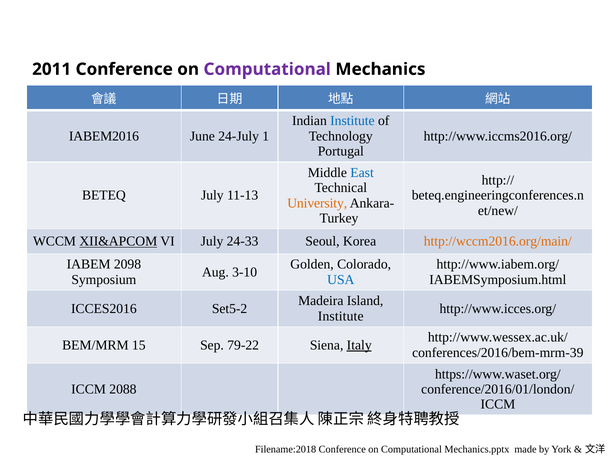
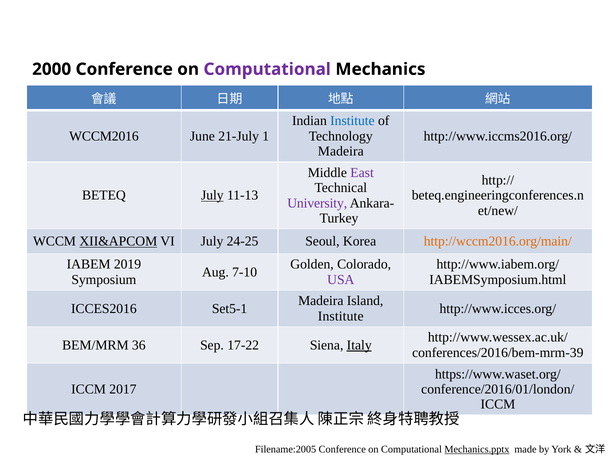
2011: 2011 -> 2000 (52, 69)
IABEM2016: IABEM2016 -> WCCM2016 (104, 136)
24-July: 24-July -> 21-July (239, 136)
Portugal: Portugal -> Madeira (341, 151)
East colour: blue -> purple (362, 172)
July underline: none -> present (212, 195)
University colour: orange -> purple (317, 203)
24-33: 24-33 -> 24-25 (243, 241)
2098: 2098 -> 2019 (127, 264)
3-10: 3-10 -> 7-10 (245, 272)
USA colour: blue -> purple (341, 279)
Set5-2: Set5-2 -> Set5-1 (230, 308)
15: 15 -> 36 (139, 345)
79-22: 79-22 -> 17-22 (243, 345)
2088: 2088 -> 2017 (123, 389)
Filename:2018: Filename:2018 -> Filename:2005 (286, 449)
Mechanics.pptx underline: none -> present (477, 449)
